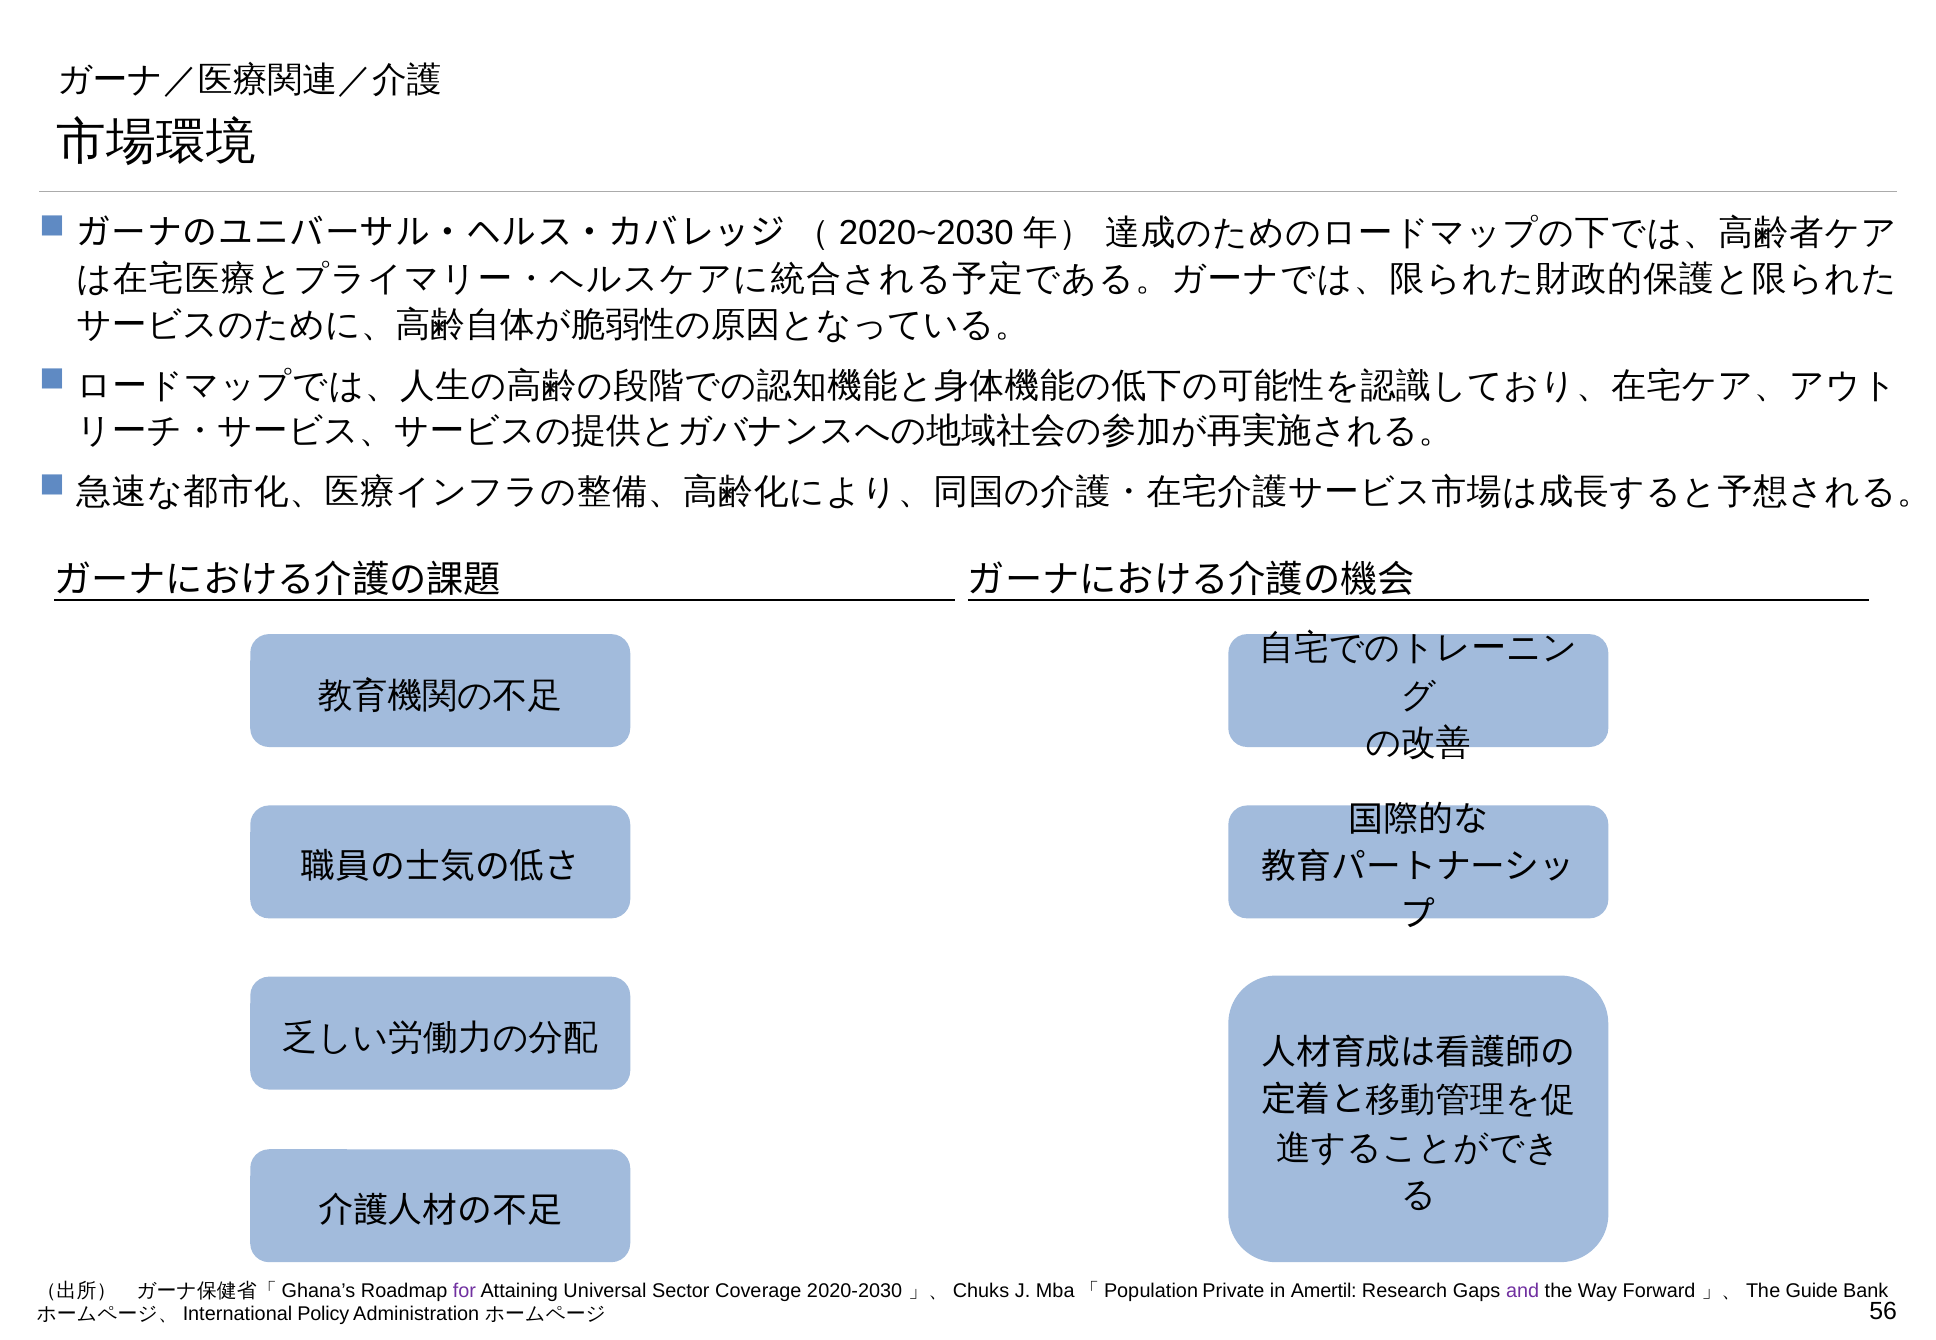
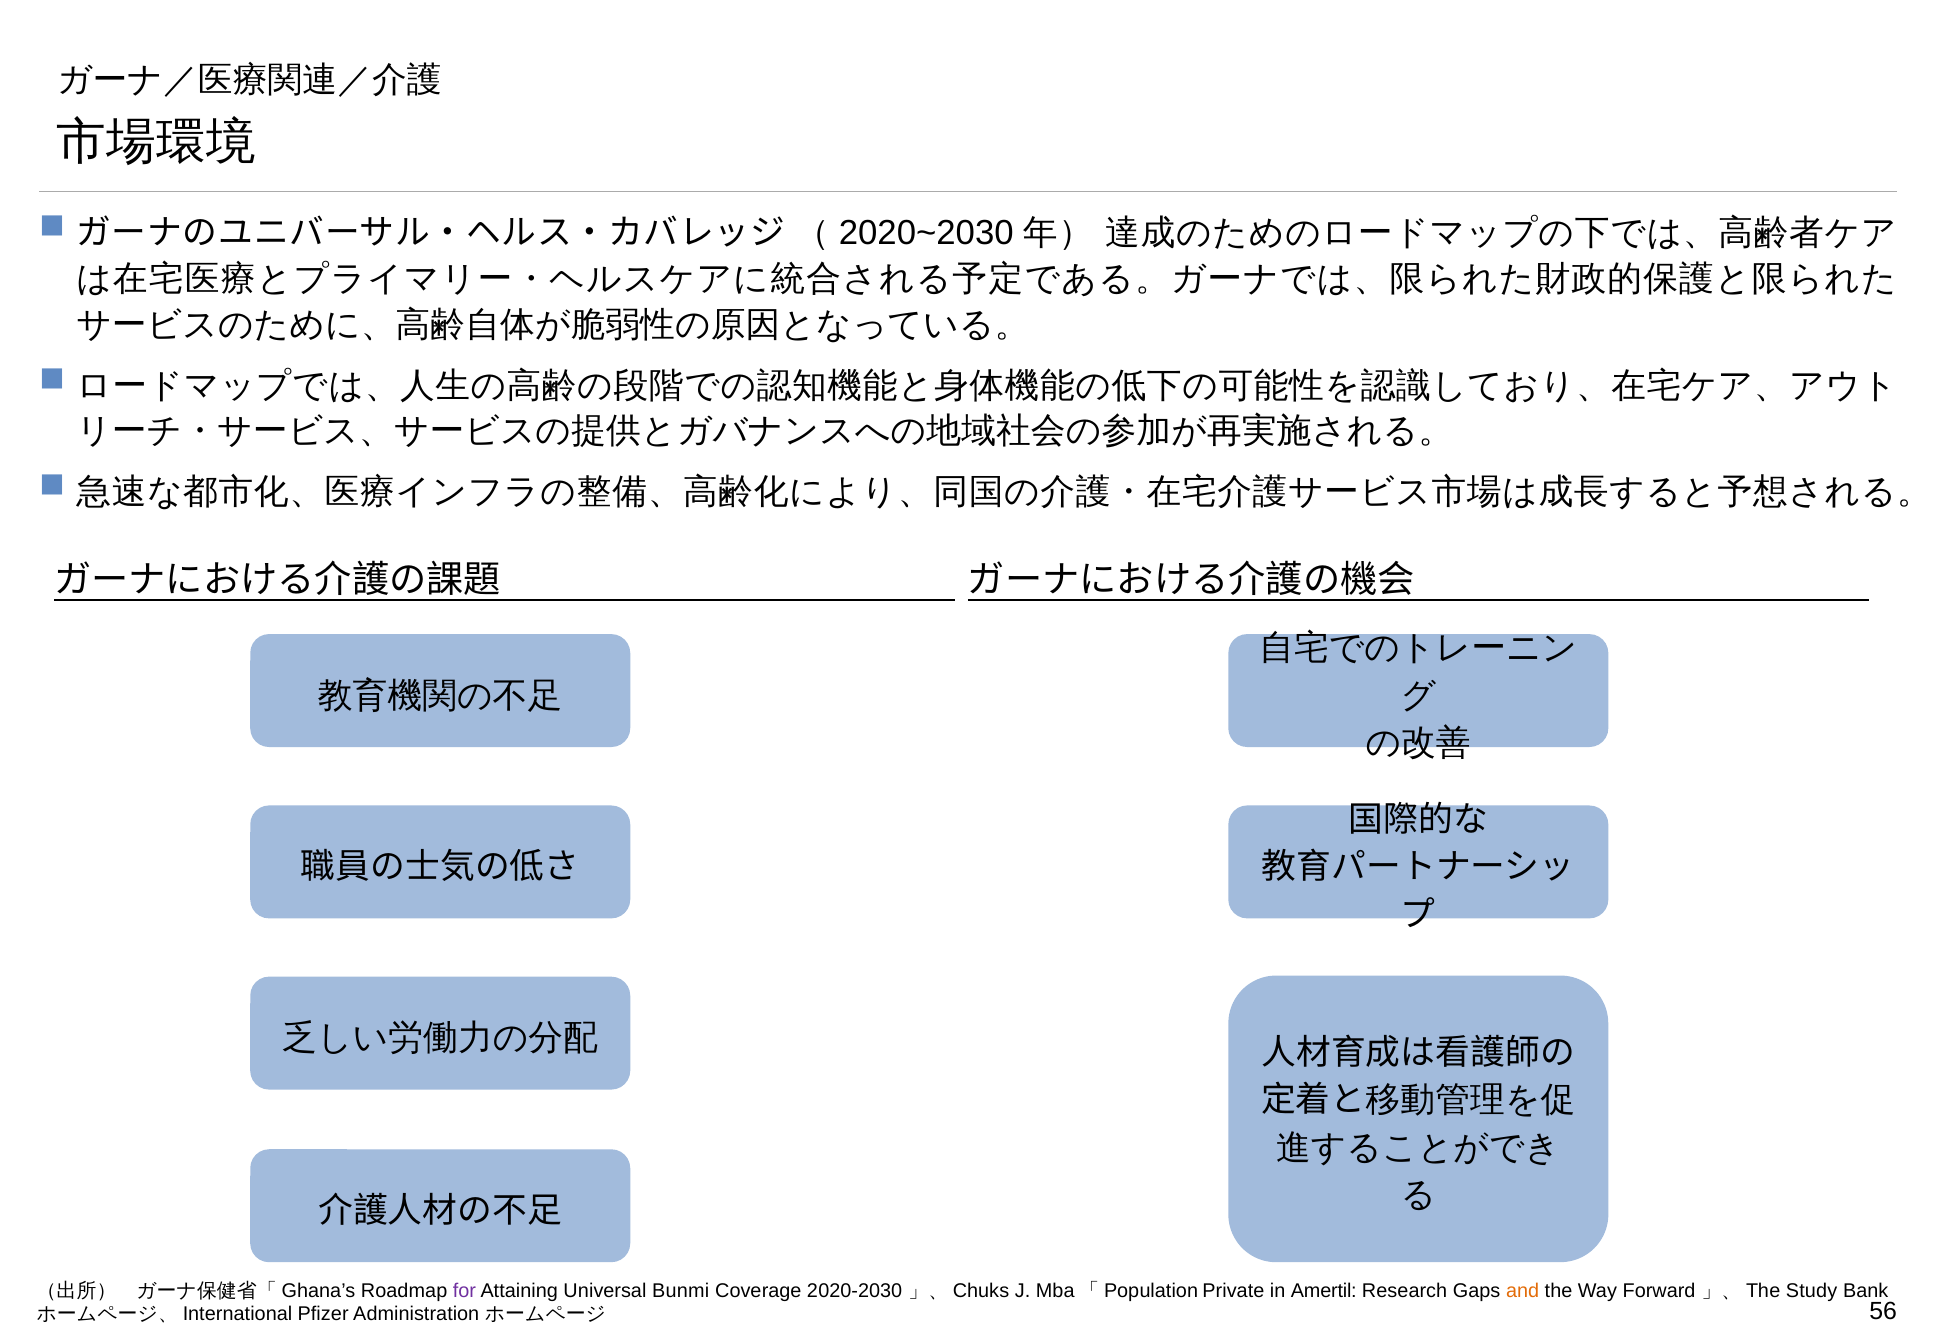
Sector: Sector -> Bunmi (681, 1291)
and colour: purple -> orange (1523, 1291)
Guide: Guide -> Study (1812, 1291)
Policy: Policy -> Pfizer (323, 1315)
